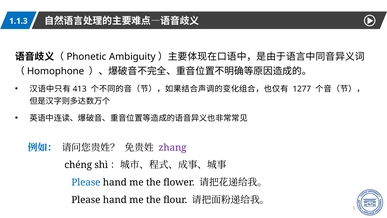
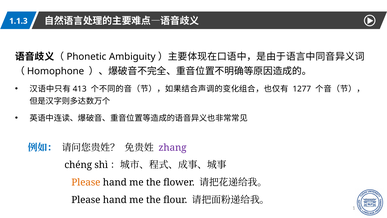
Please colour: blue -> orange (86, 182)
